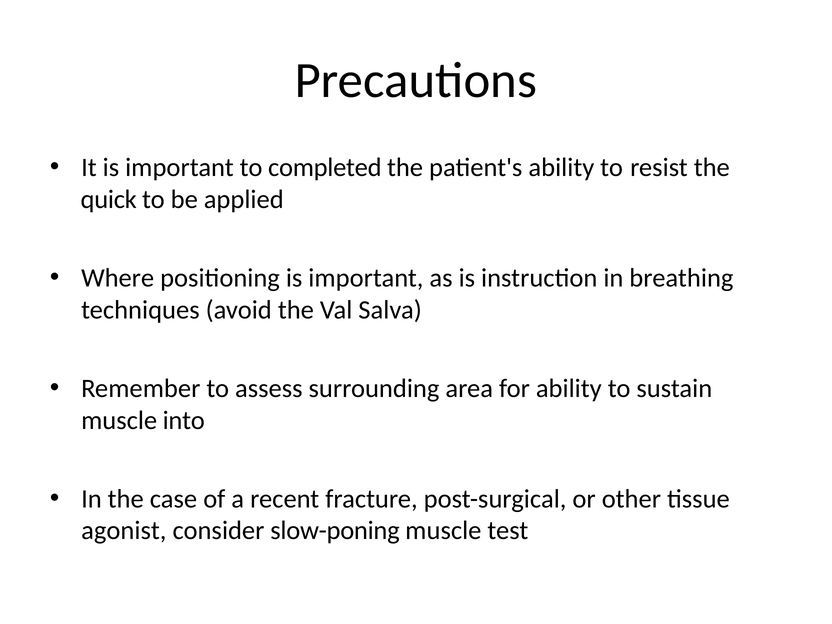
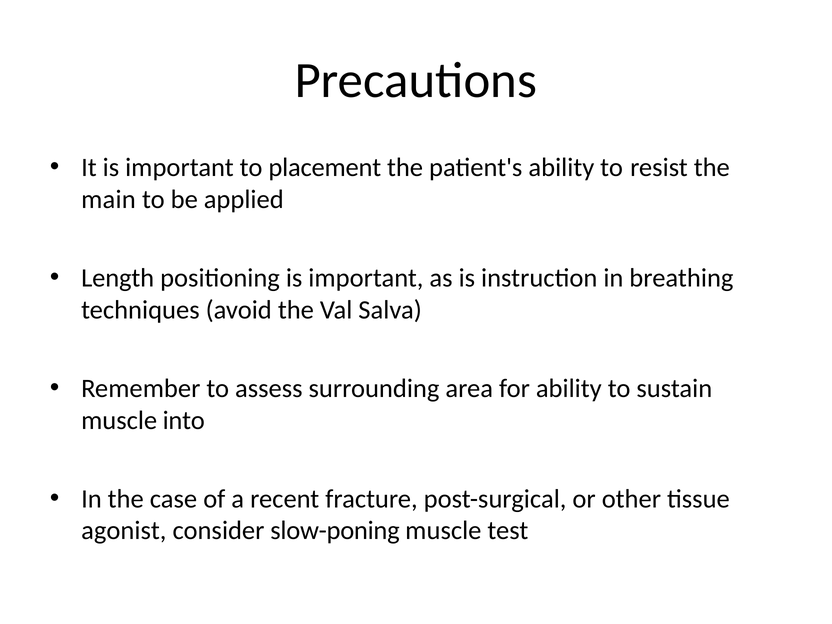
completed: completed -> placement (325, 168)
quick: quick -> main (108, 199)
Where: Where -> Length (118, 278)
